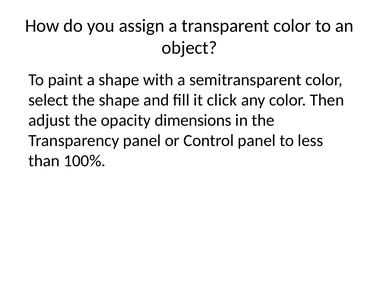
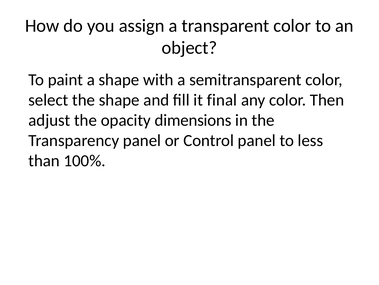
click: click -> final (222, 100)
